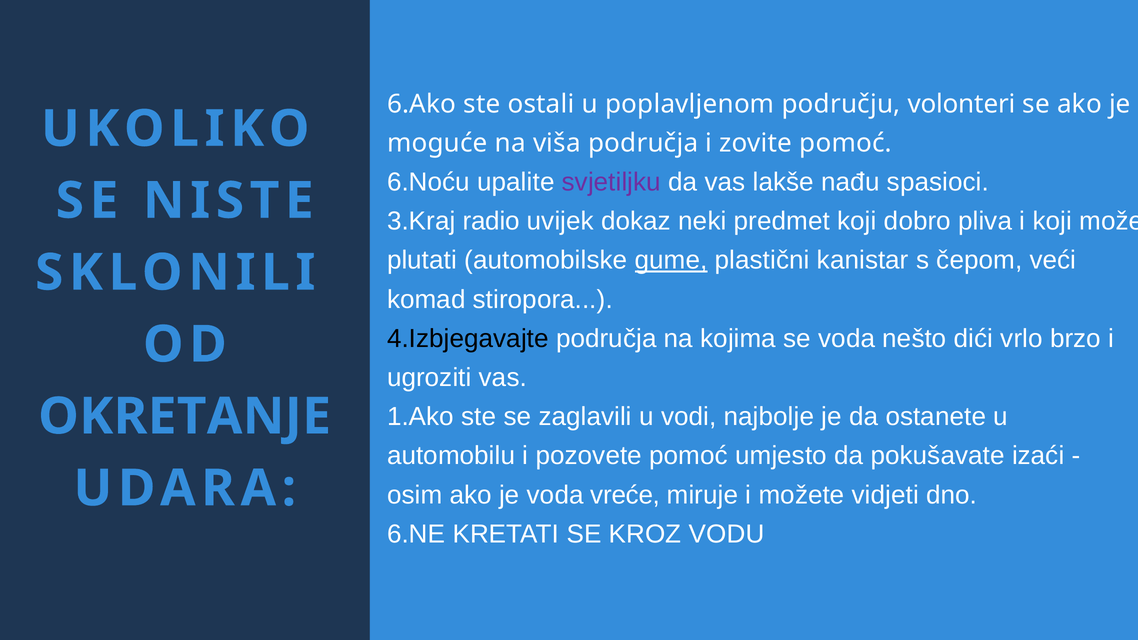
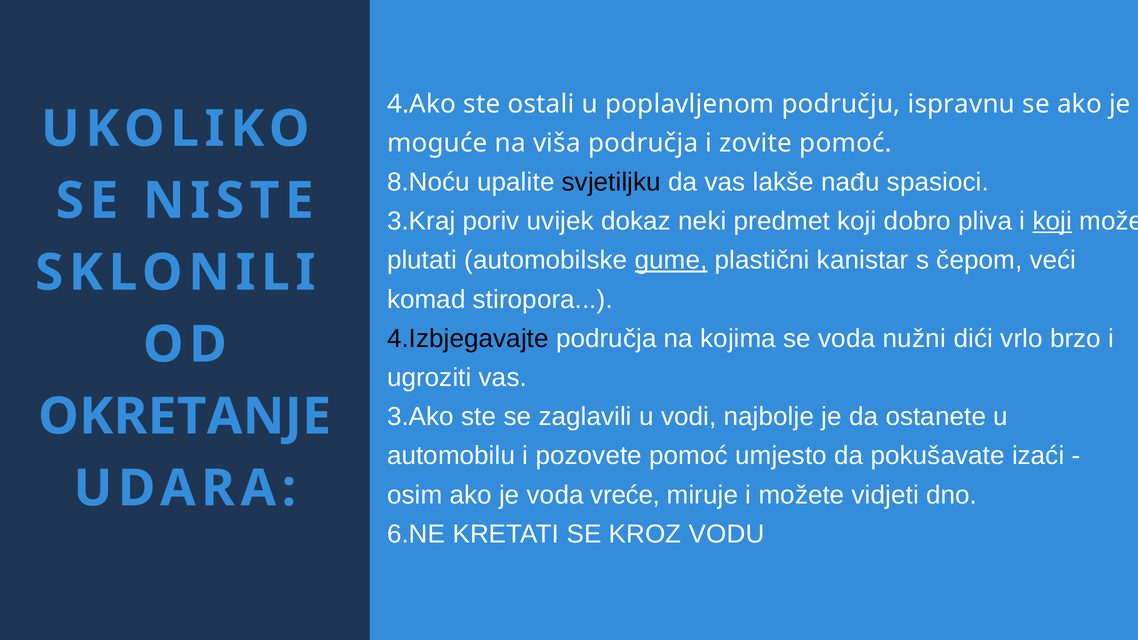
6.Ako: 6.Ako -> 4.Ako (421, 104)
volonteri: volonteri -> ispravnu (961, 104)
6.Noću: 6.Noću -> 8.Noću (428, 182)
svjetiljku colour: purple -> black (611, 182)
radio: radio -> poriv (491, 221)
koji underline: none -> present (1052, 221)
nešto: nešto -> nužni (914, 339)
1.Ako: 1.Ako -> 3.Ako (420, 417)
